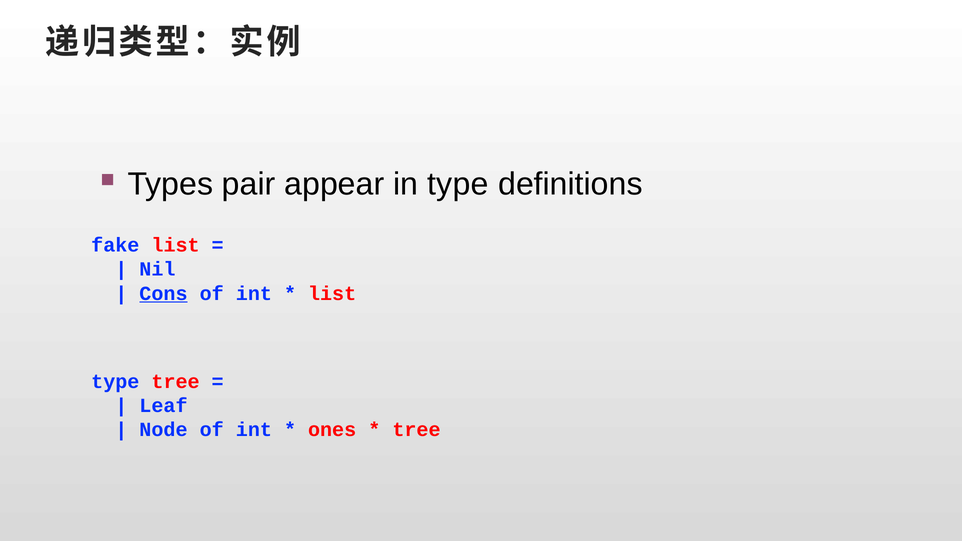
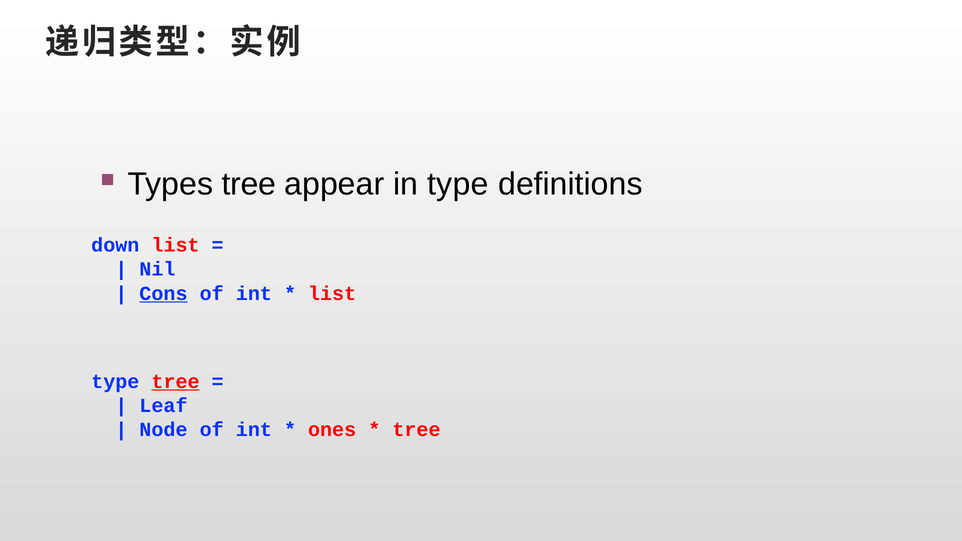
Types pair: pair -> tree (249, 184)
fake: fake -> down (115, 245)
tree underline: none -> present (176, 382)
